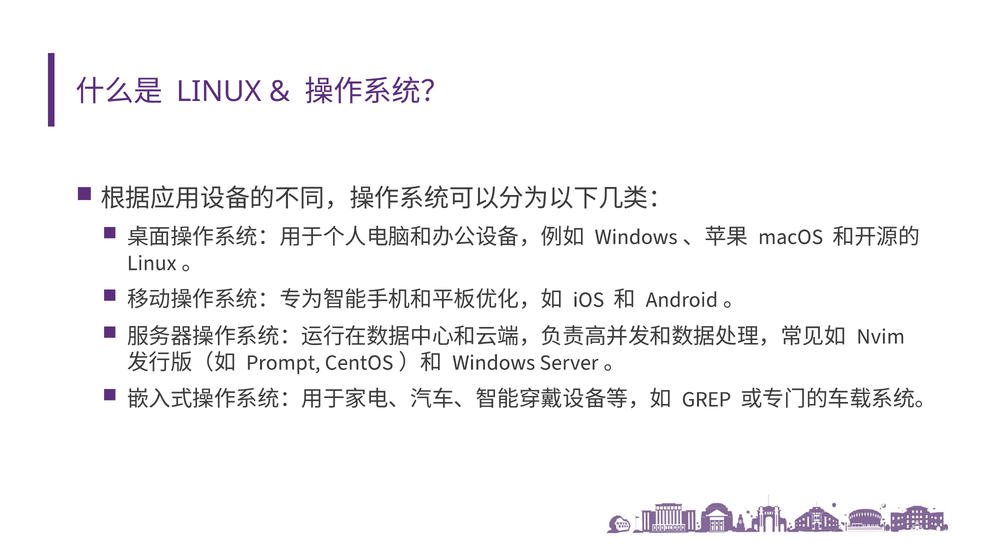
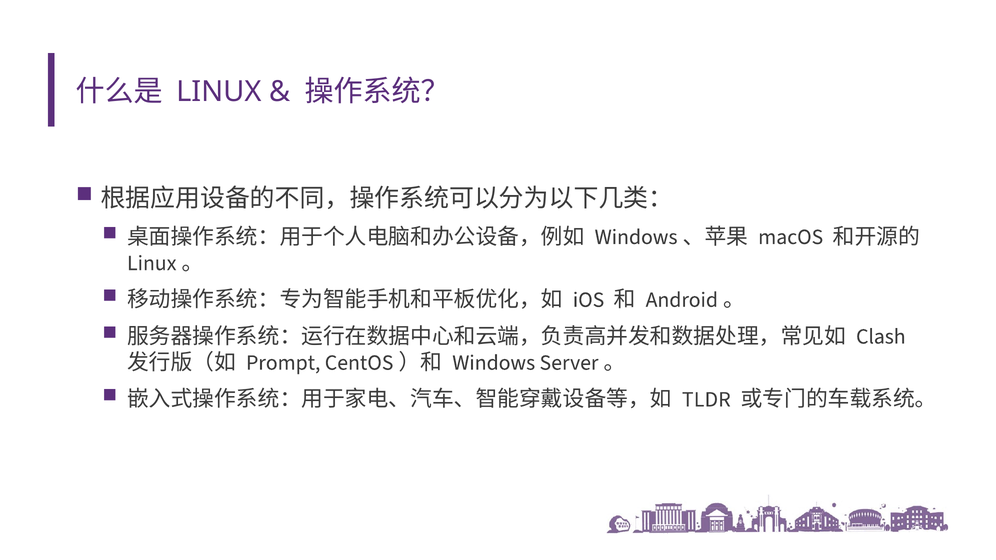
Nvim: Nvim -> Clash (881, 337)
GREP: GREP -> TLDR (706, 399)
